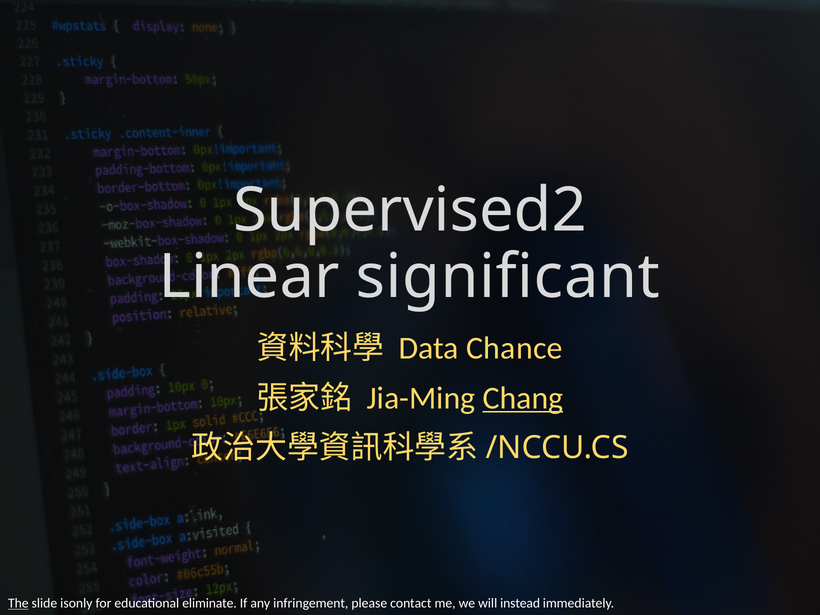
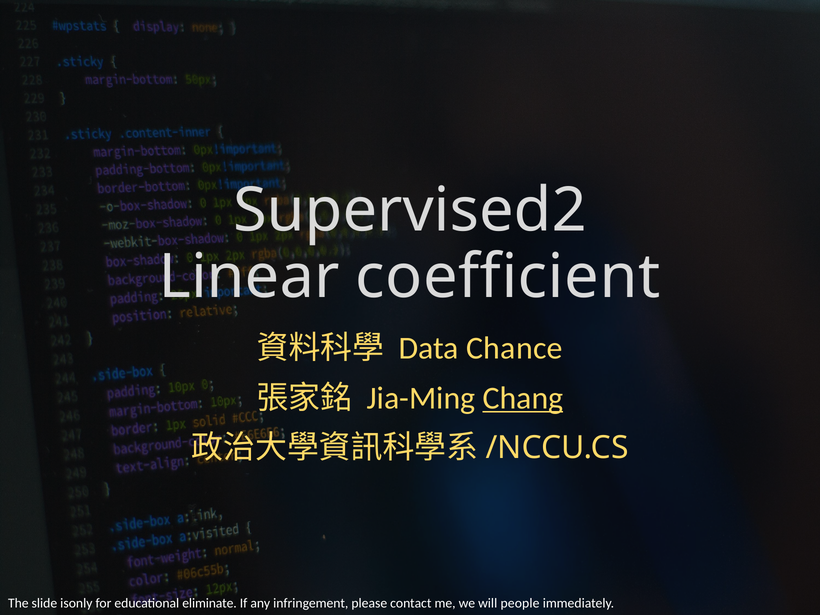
significant: significant -> coefficient (508, 277)
The underline: present -> none (18, 603)
instead: instead -> people (520, 603)
